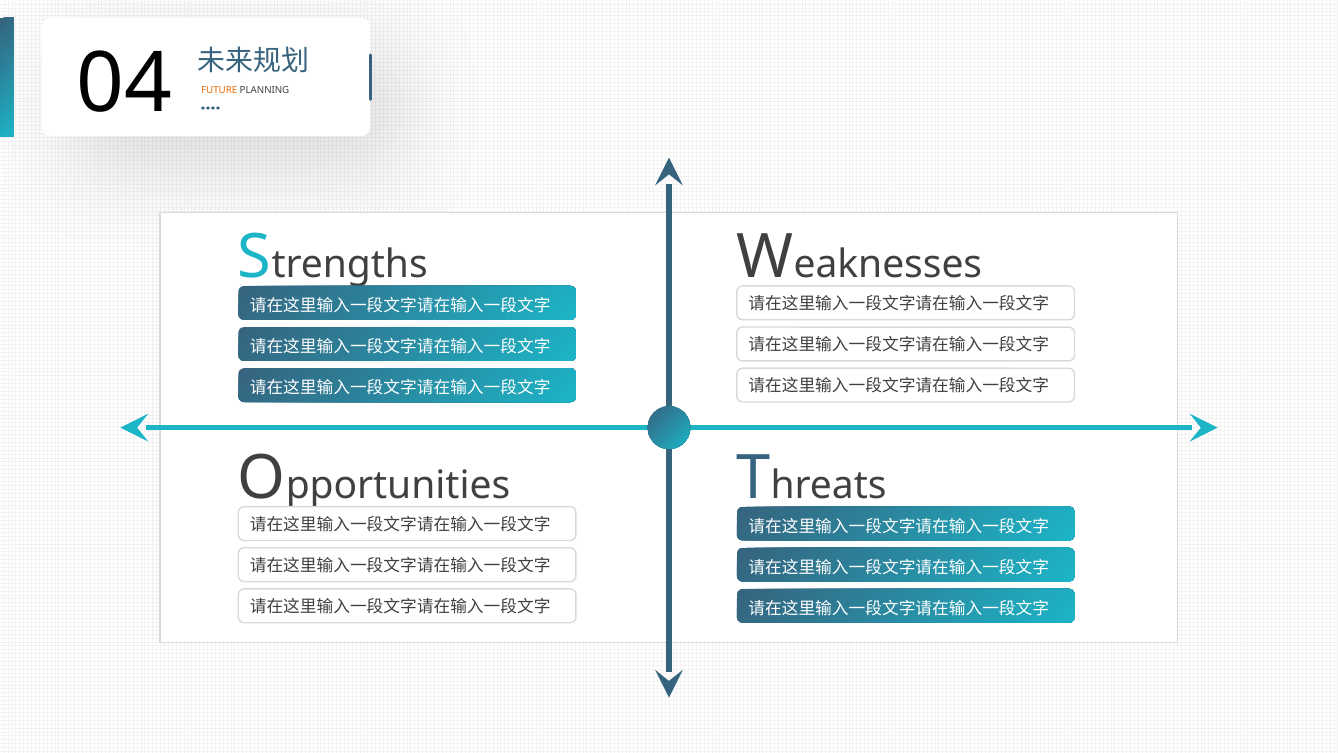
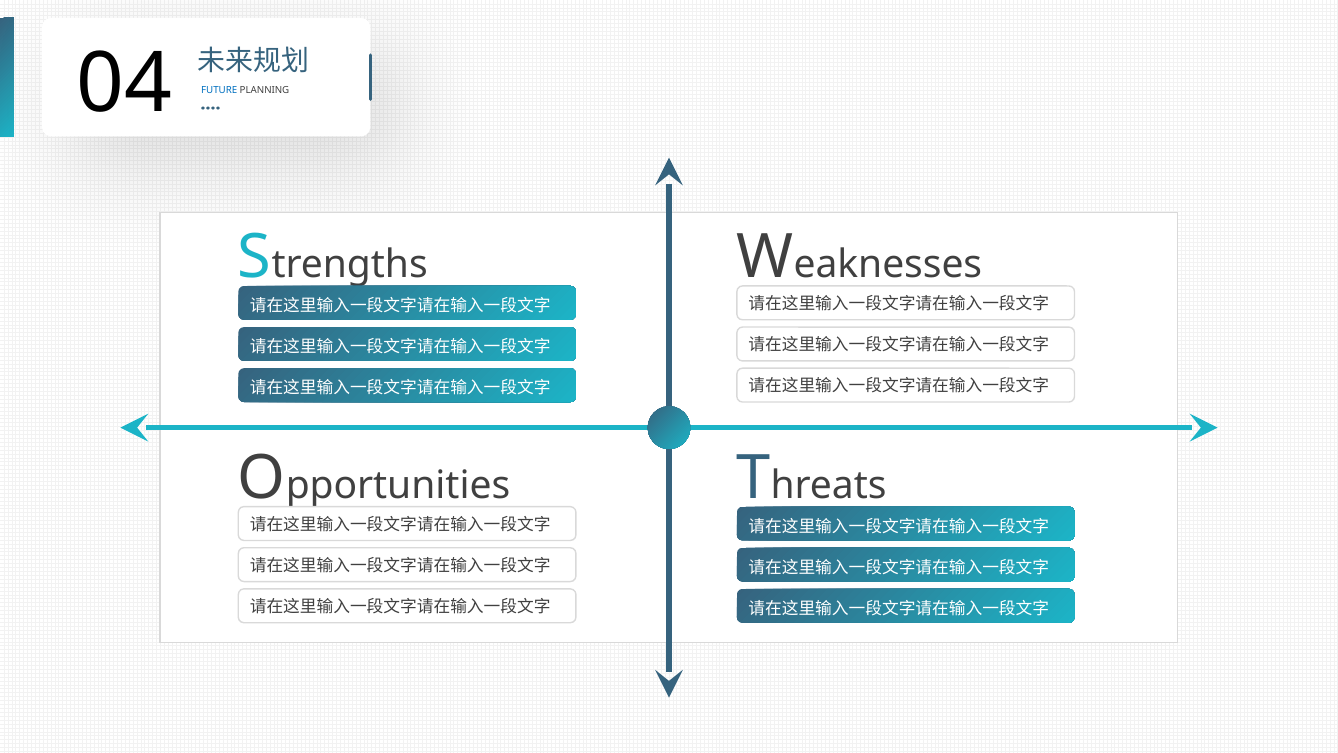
FUTURE colour: orange -> blue (219, 91)
